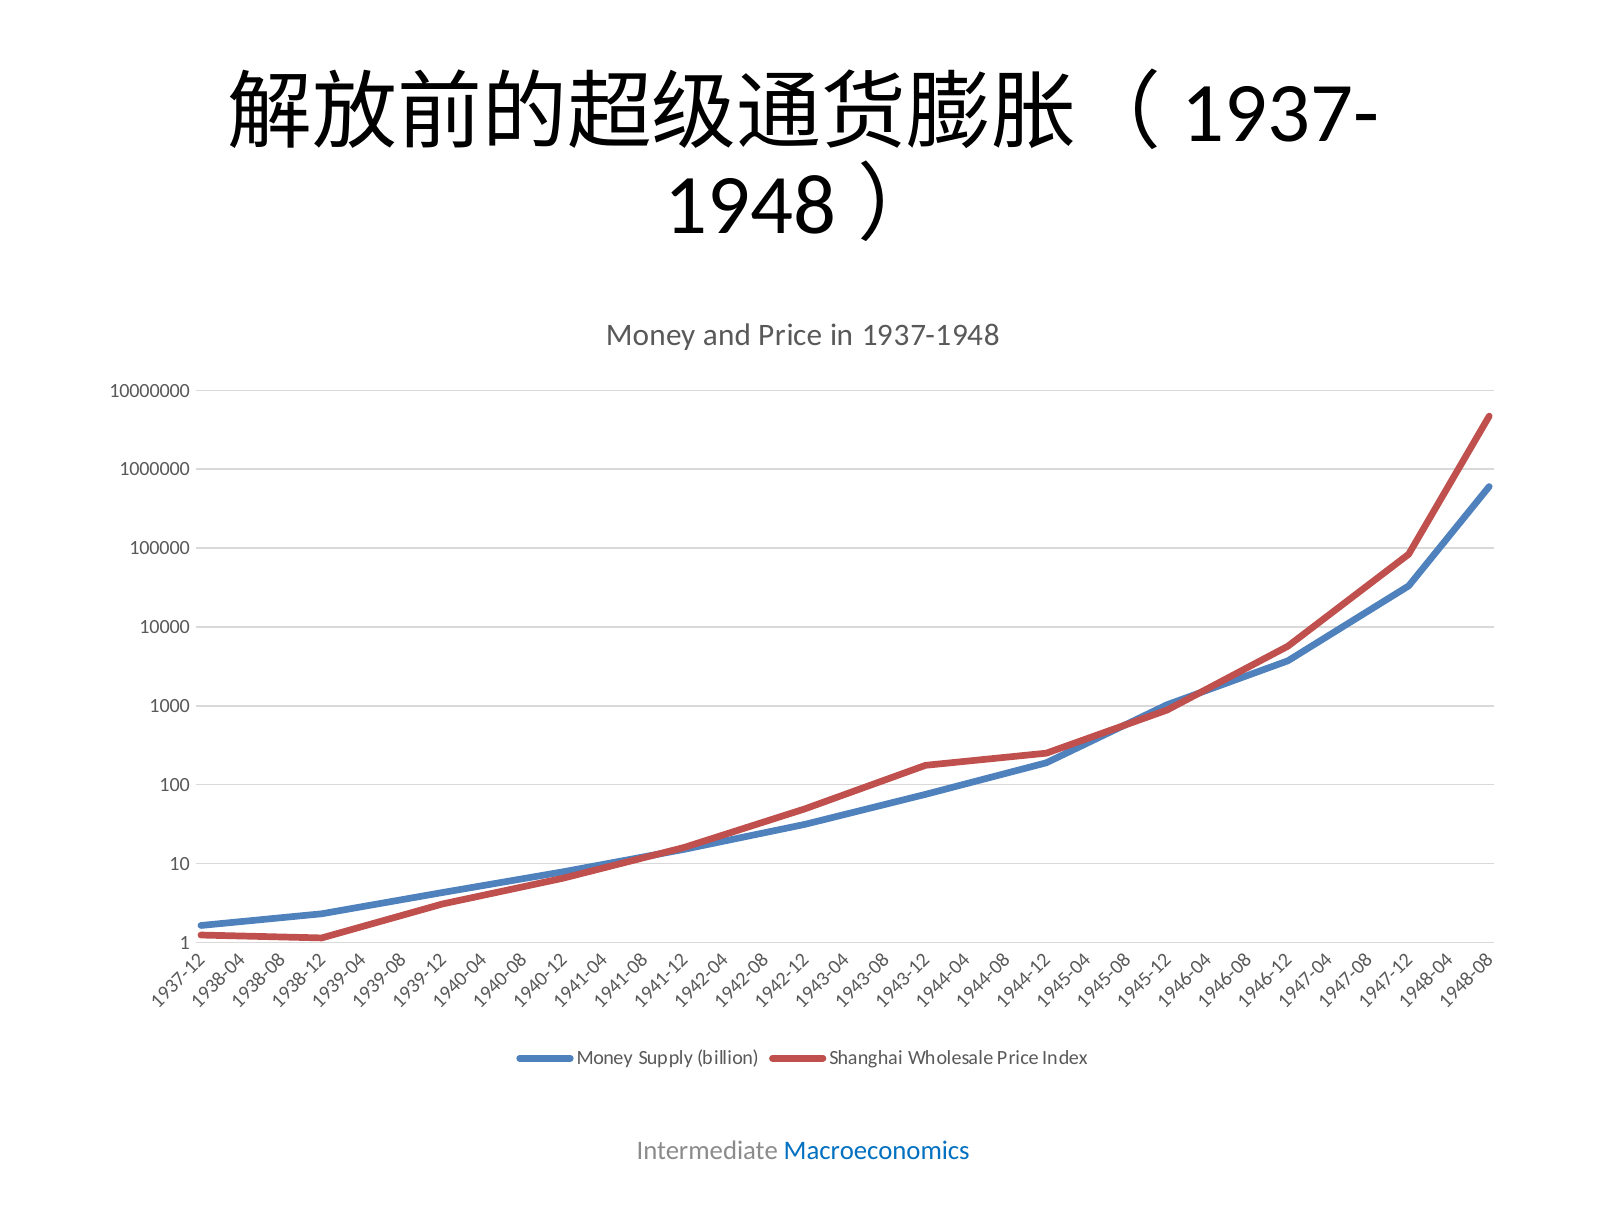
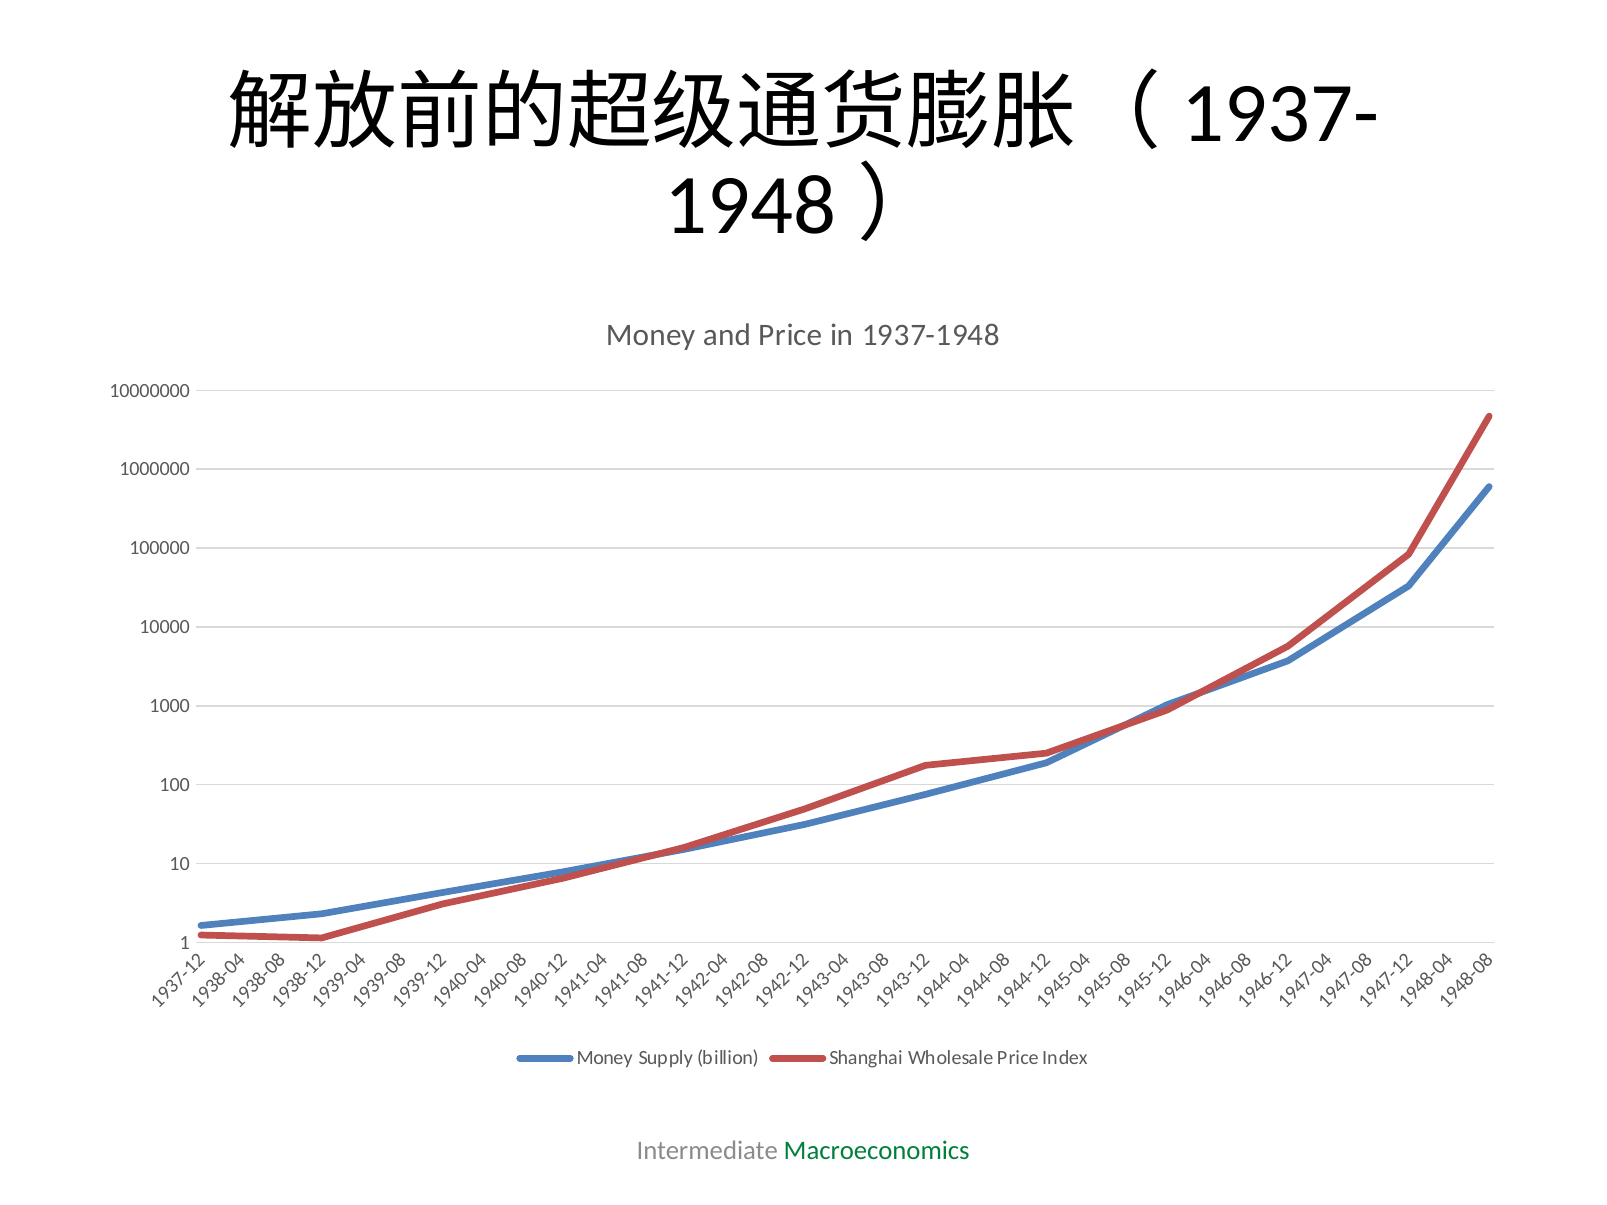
Macroeconomics colour: blue -> green (877, 1151)
